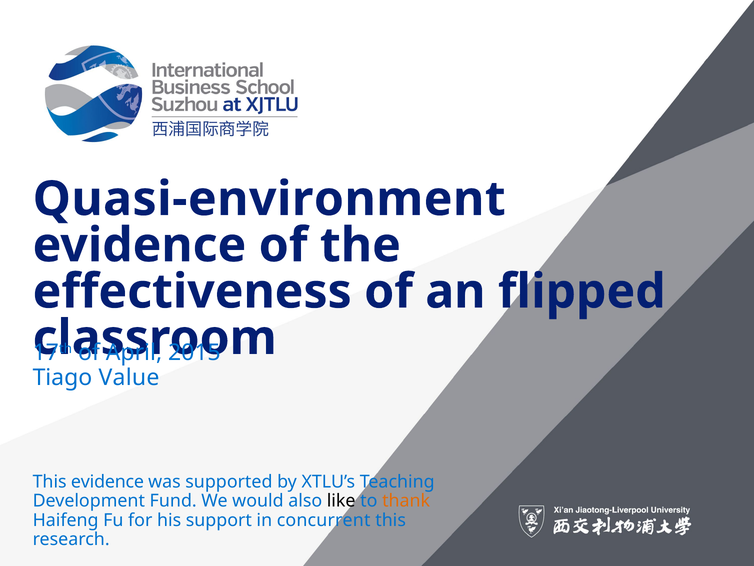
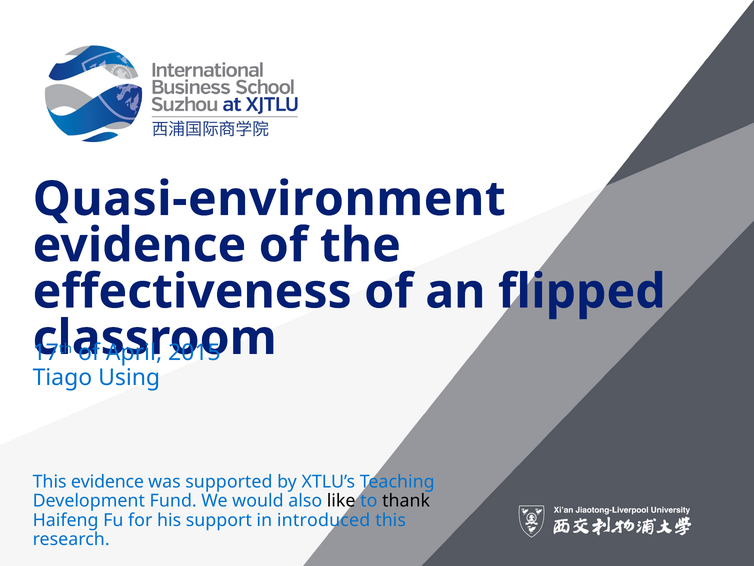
Value: Value -> Using (129, 377)
thank colour: orange -> black (406, 501)
concurrent: concurrent -> introduced (324, 520)
